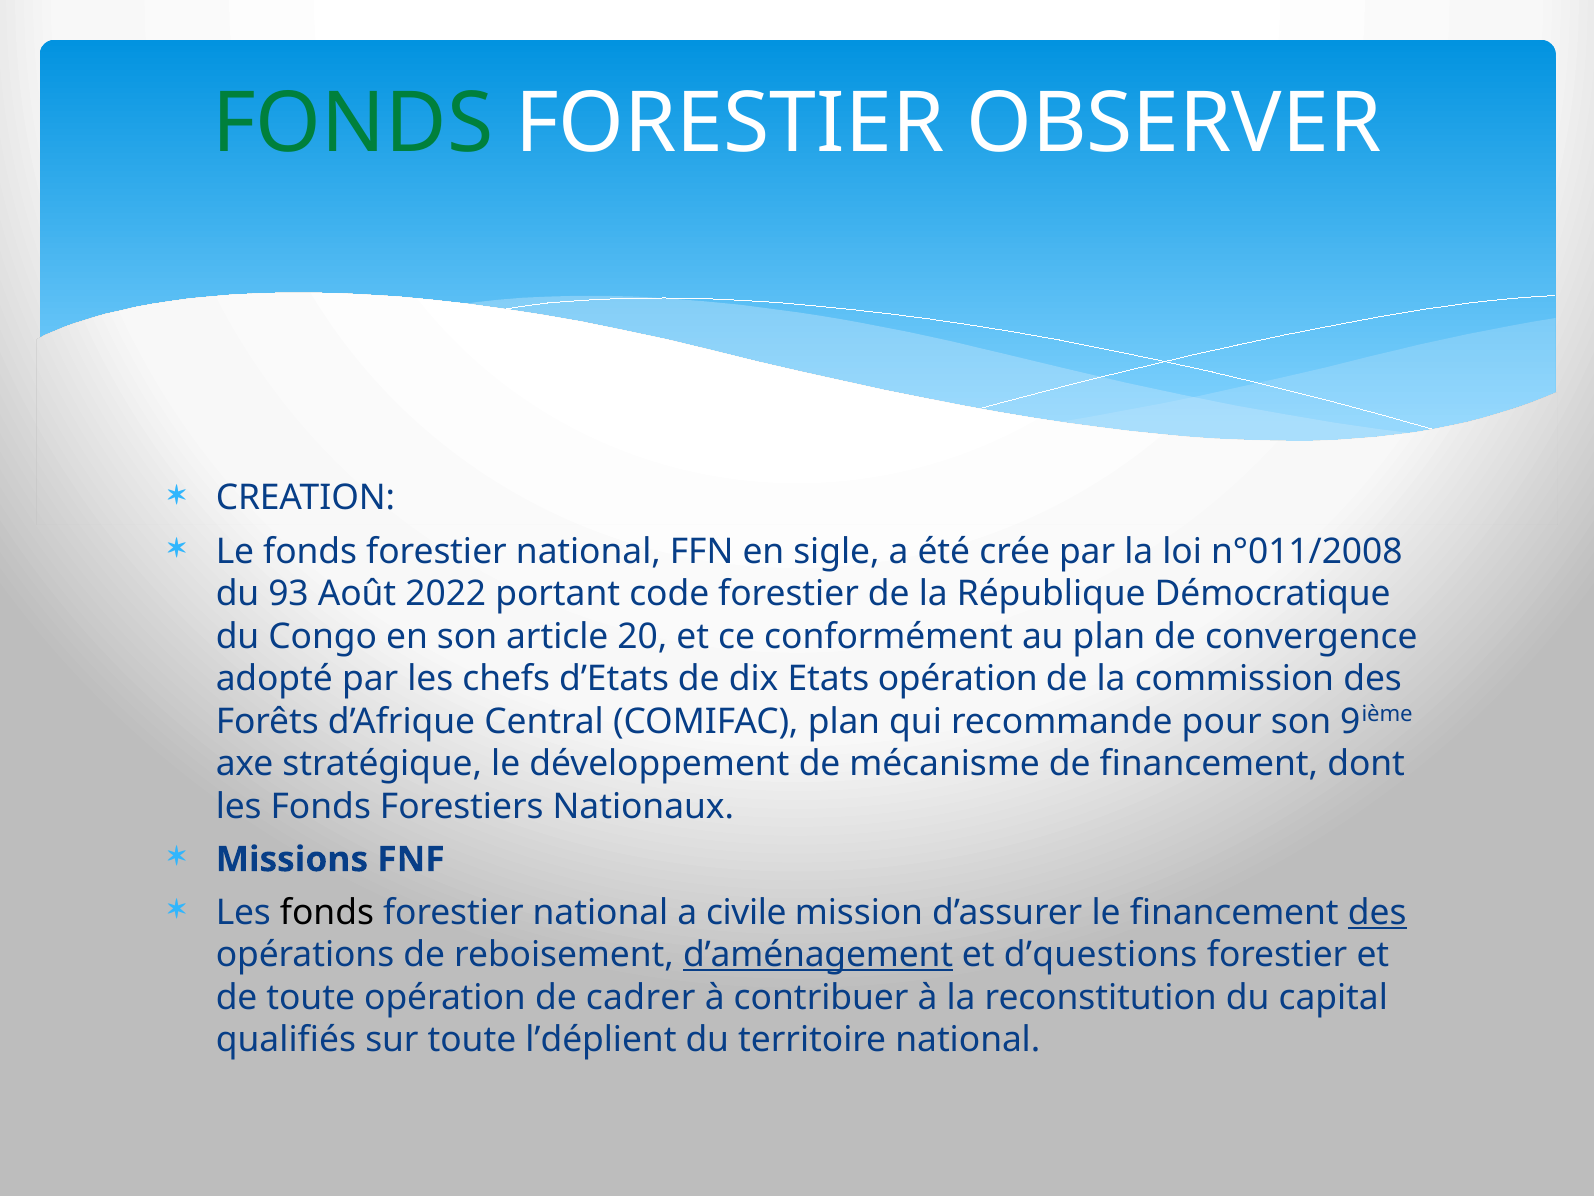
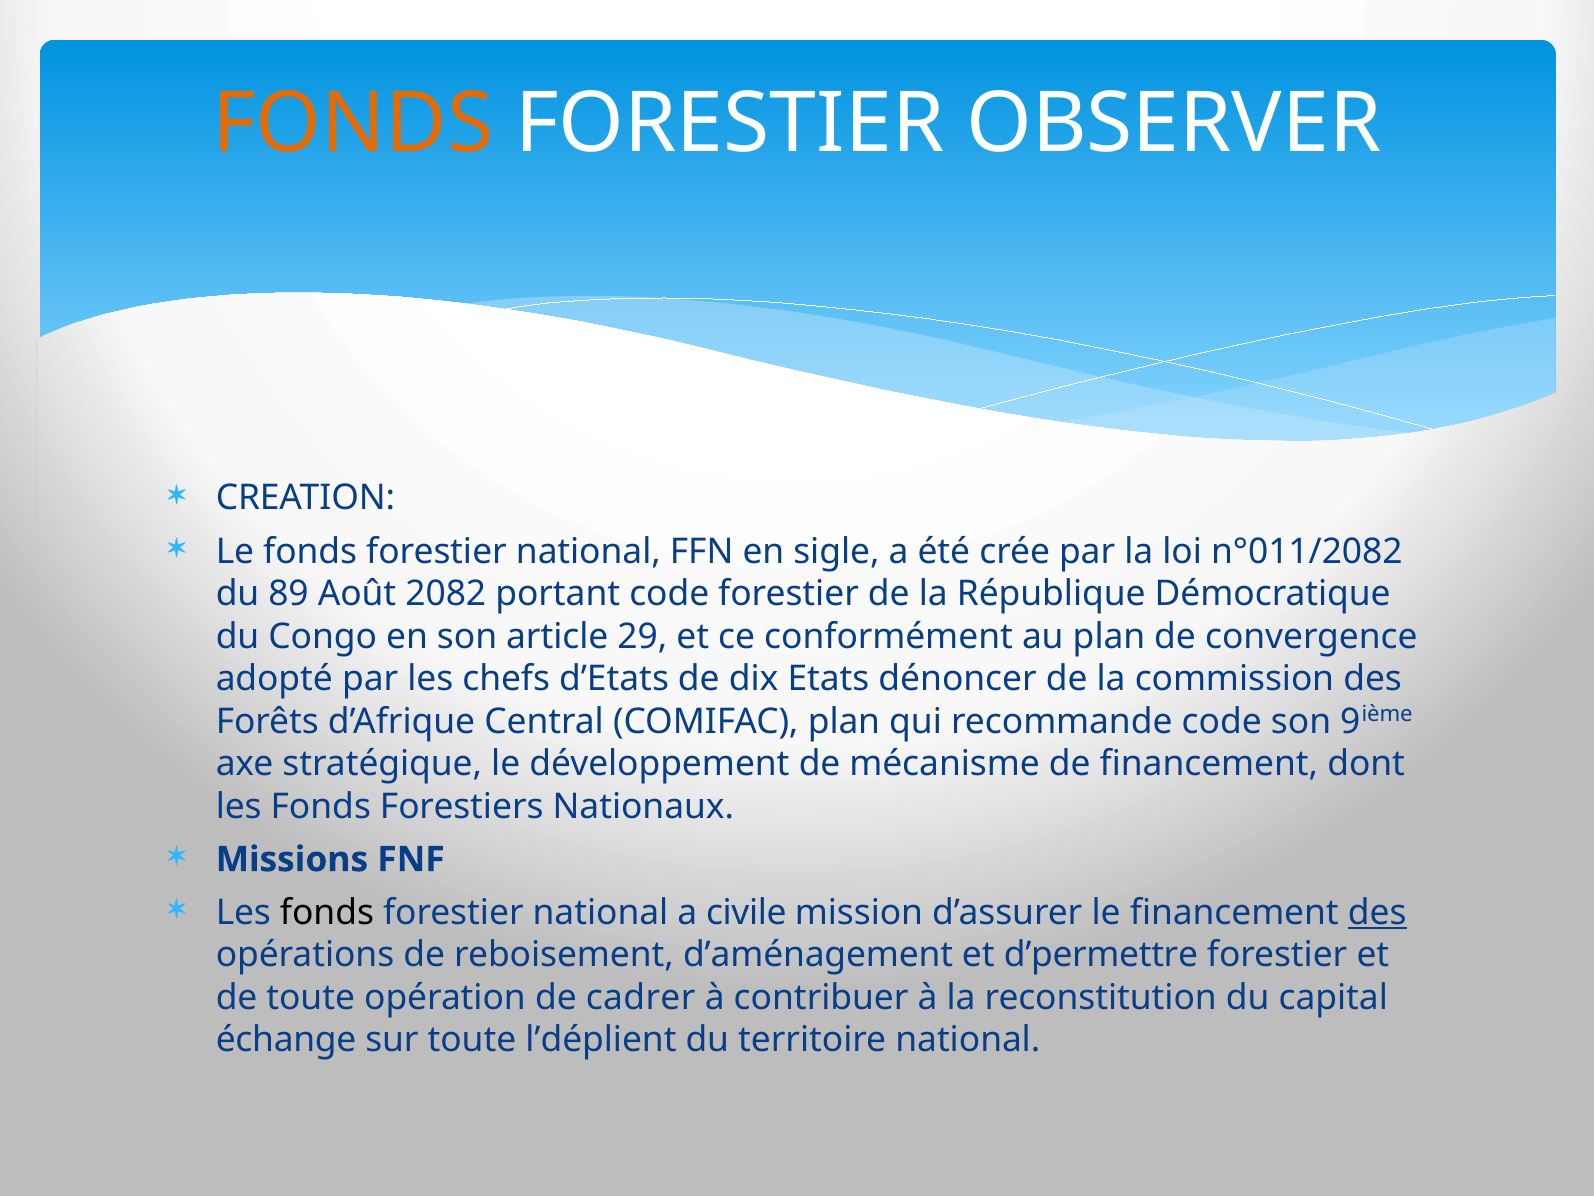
FONDS colour: green -> orange (353, 124)
n°011/2008: n°011/2008 -> n°011/2082 (1307, 551)
93: 93 -> 89 (289, 594)
2022: 2022 -> 2082 (446, 594)
20: 20 -> 29 (642, 636)
Etats opération: opération -> dénoncer (958, 679)
recommande pour: pour -> code (1222, 721)
d’aménagement underline: present -> none (818, 955)
d’questions: d’questions -> d’permettre (1101, 955)
qualifiés: qualifiés -> échange (286, 1040)
